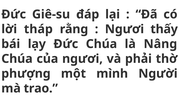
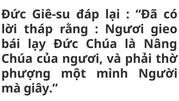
thấy: thấy -> gieo (164, 29)
trao: trao -> giây (41, 88)
